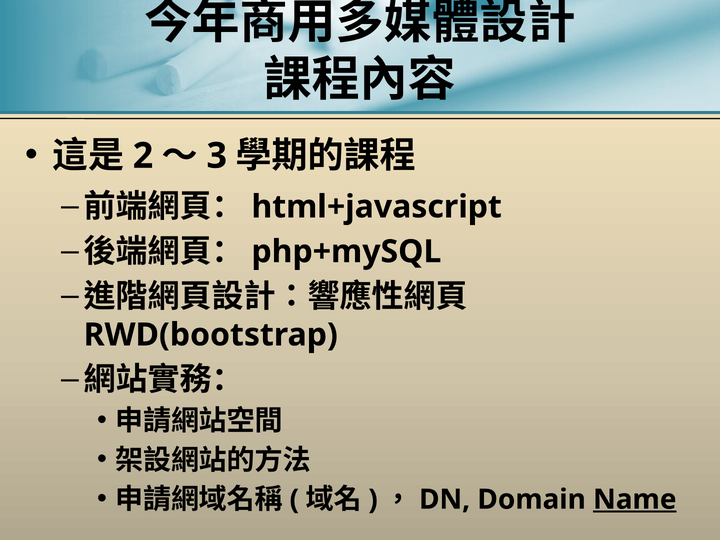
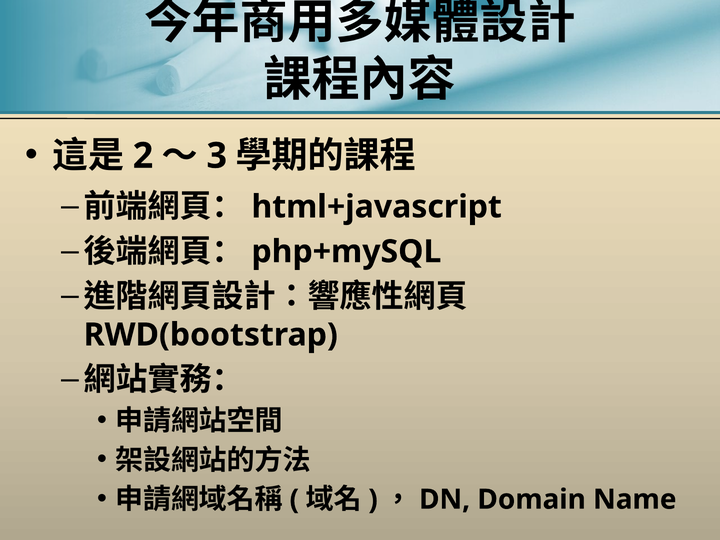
Name underline: present -> none (635, 499)
